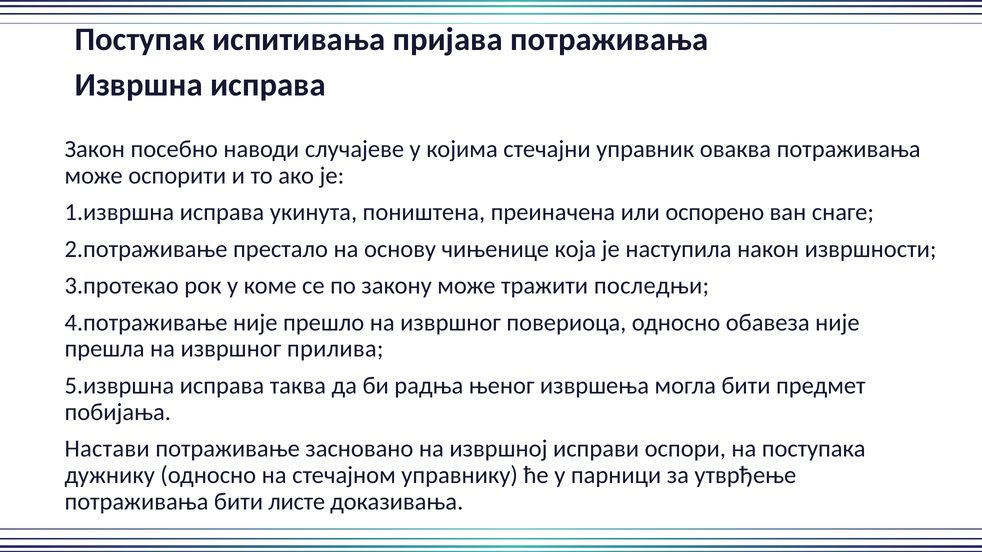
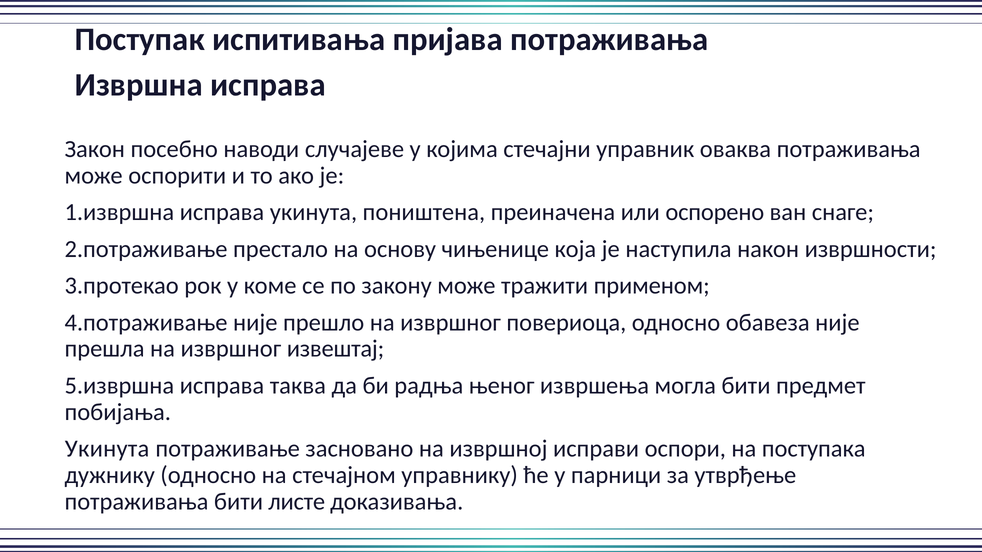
последњи: последњи -> применом (652, 286)
прилива: прилива -> извештај (335, 349)
Настави: Настави -> Укинута (107, 449)
